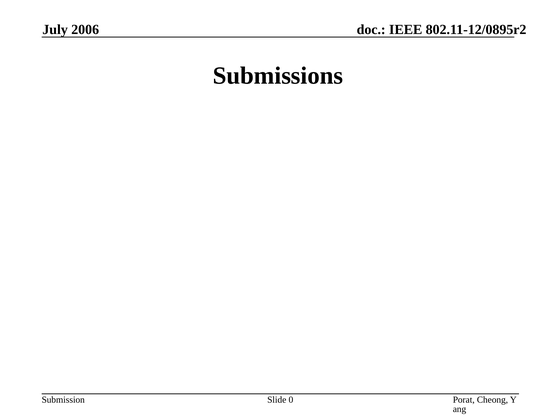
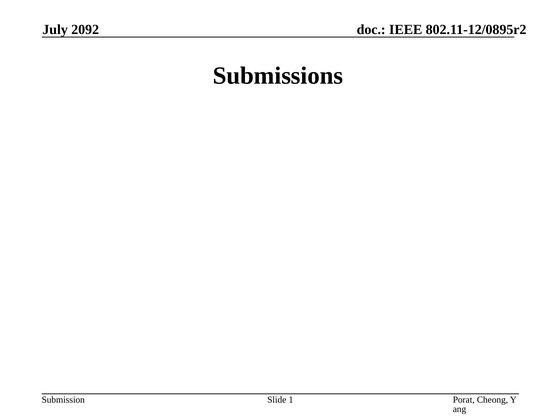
2006: 2006 -> 2092 (85, 30)
0: 0 -> 1 (291, 400)
